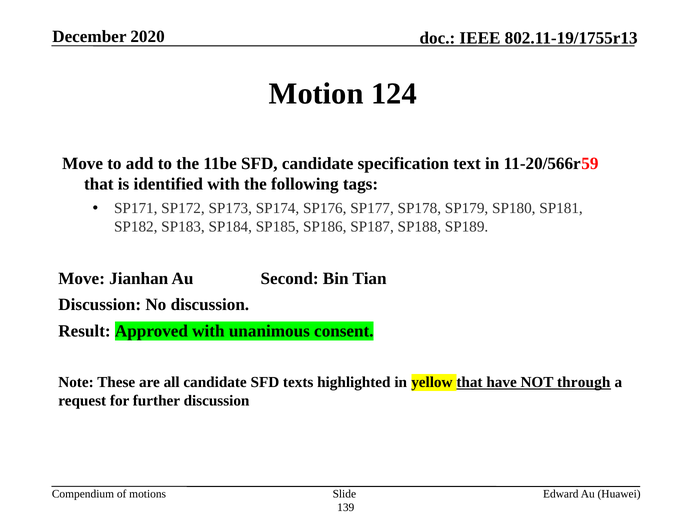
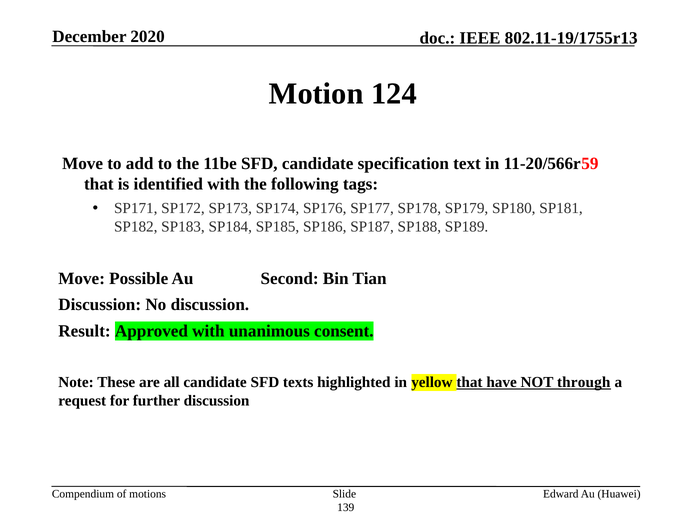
Jianhan: Jianhan -> Possible (139, 278)
